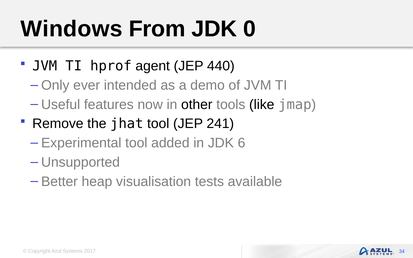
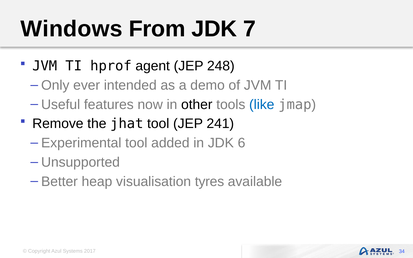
0: 0 -> 7 (249, 29)
440: 440 -> 248 (221, 66)
like colour: black -> blue (262, 105)
tests: tests -> tyres (210, 182)
